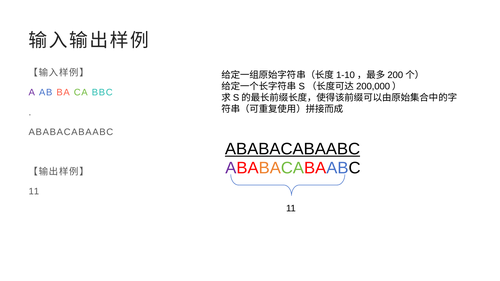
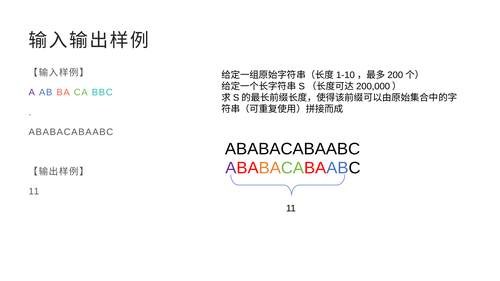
ABABACABAABC underline: present -> none (293, 149)
